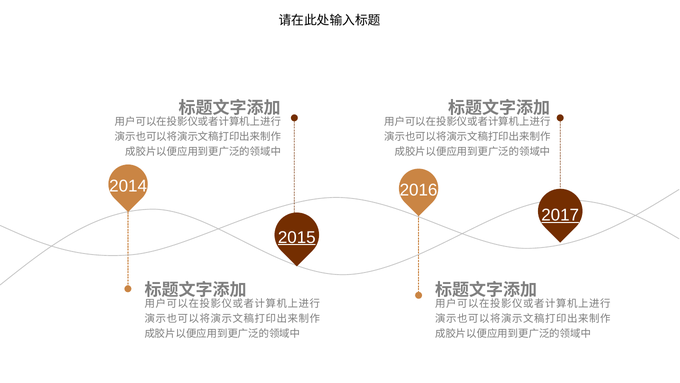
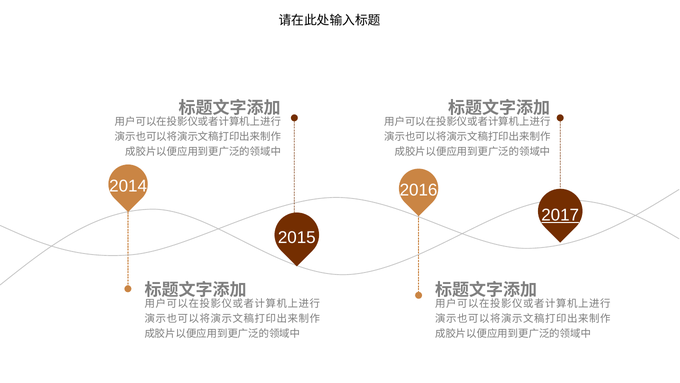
2015 underline: present -> none (297, 237)
